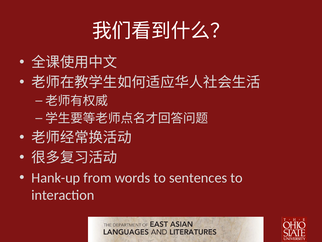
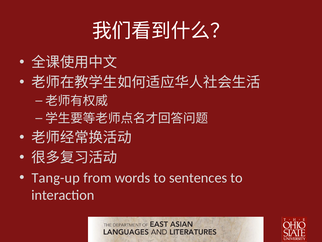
Hank-up: Hank-up -> Tang-up (56, 177)
